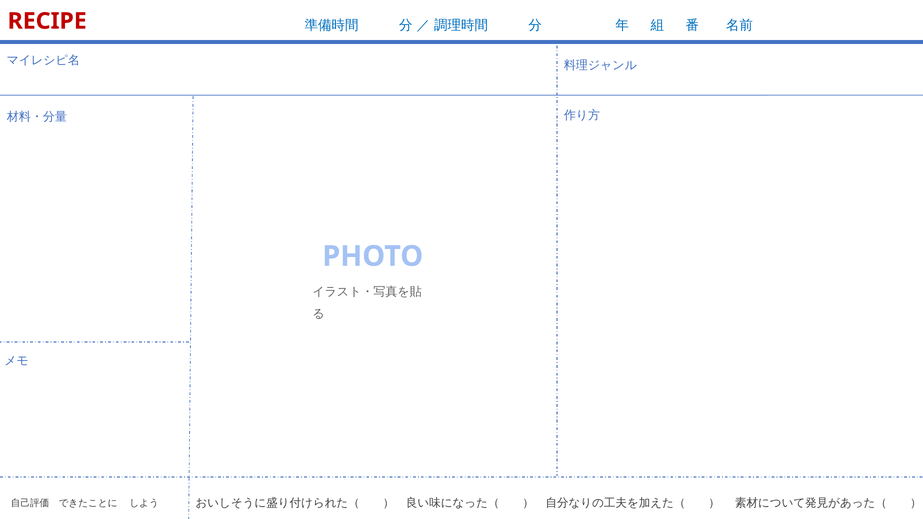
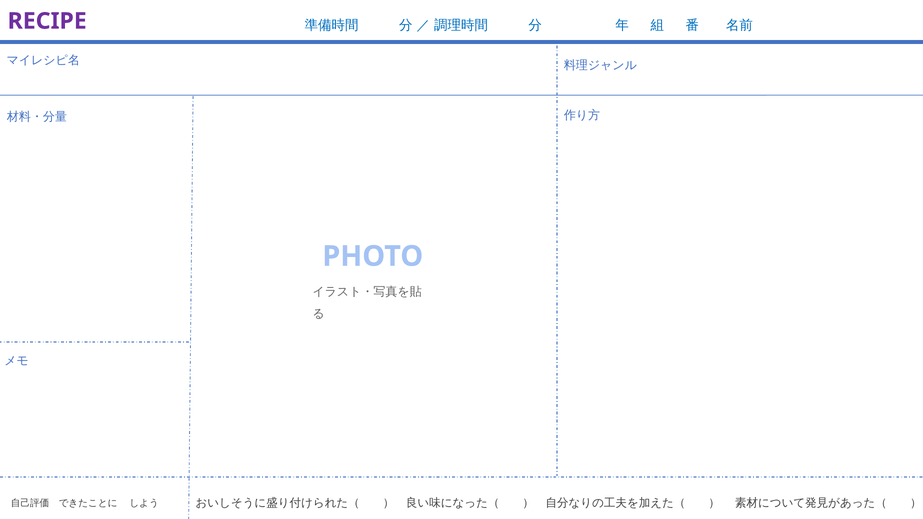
RECIPE colour: red -> purple (47, 21)
